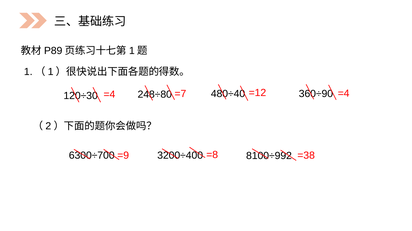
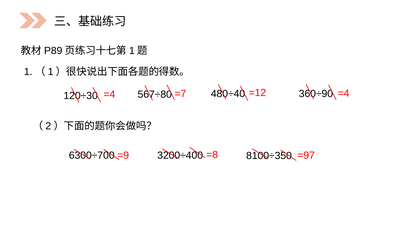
248÷80: 248÷80 -> 567÷80 (155, 95)
8100÷992: 8100÷992 -> 8100÷350 (269, 156)
=38: =38 -> =97 (306, 156)
